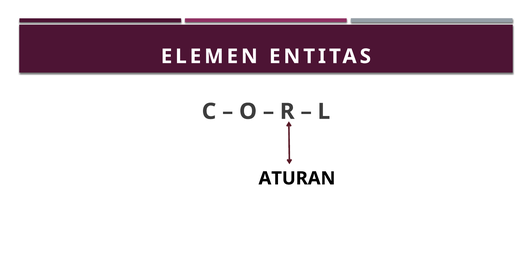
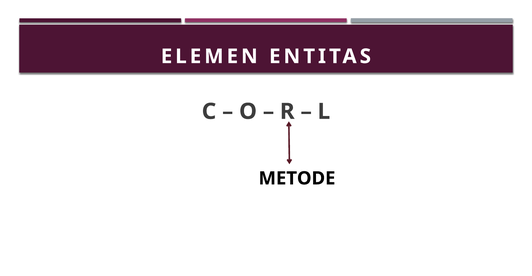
ATURAN: ATURAN -> METODE (297, 178)
